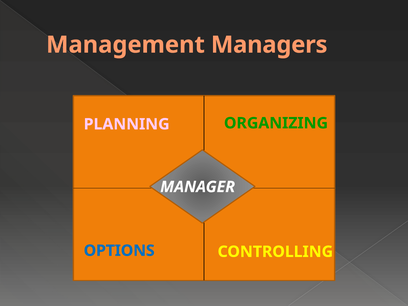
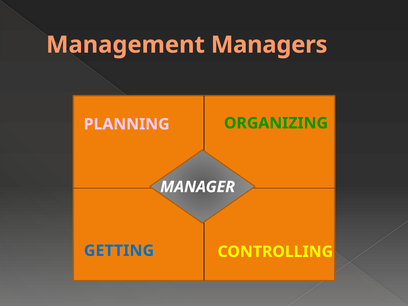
OPTIONS: OPTIONS -> GETTING (119, 251)
